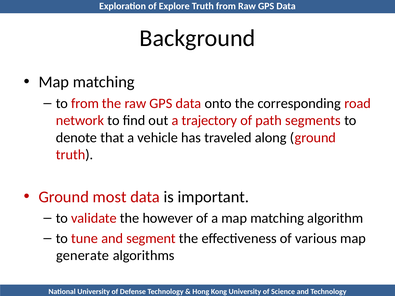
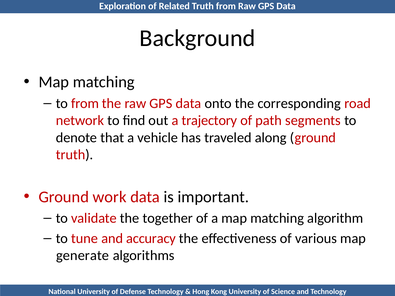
Explore: Explore -> Related (174, 6)
most: most -> work (110, 197)
however: however -> together (168, 218)
segment: segment -> accuracy (151, 239)
